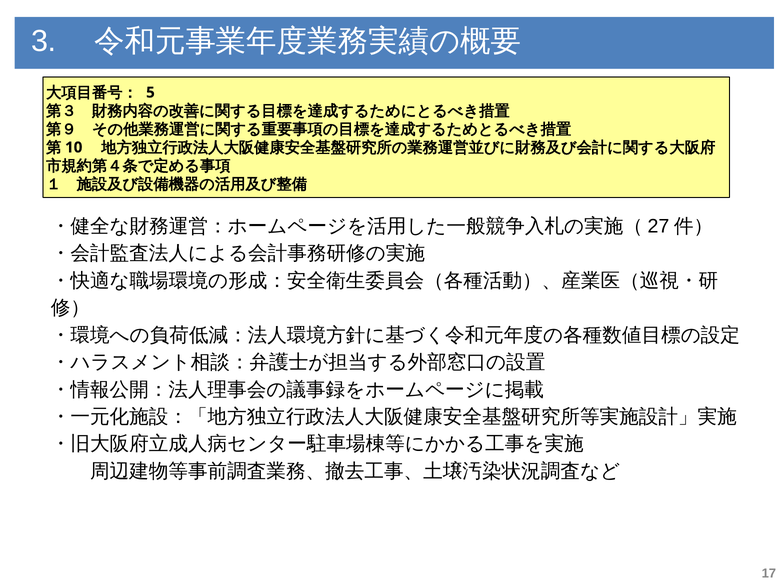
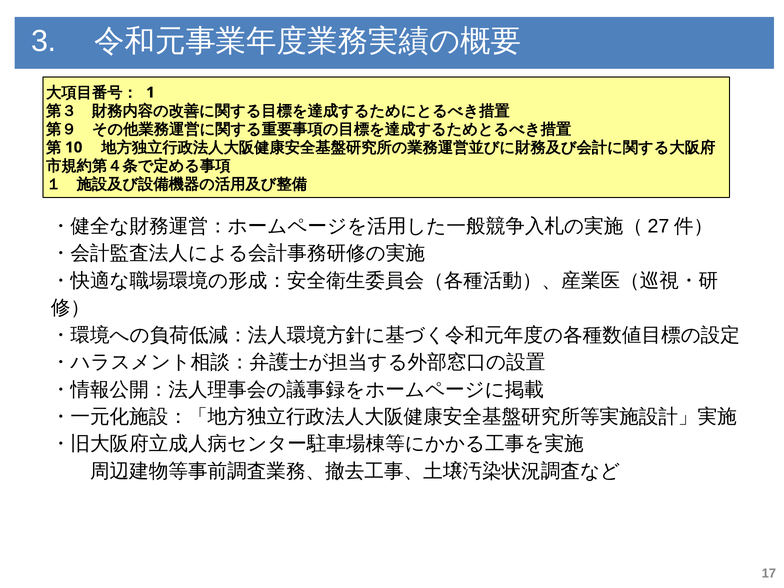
5: 5 -> 1 (150, 93)
